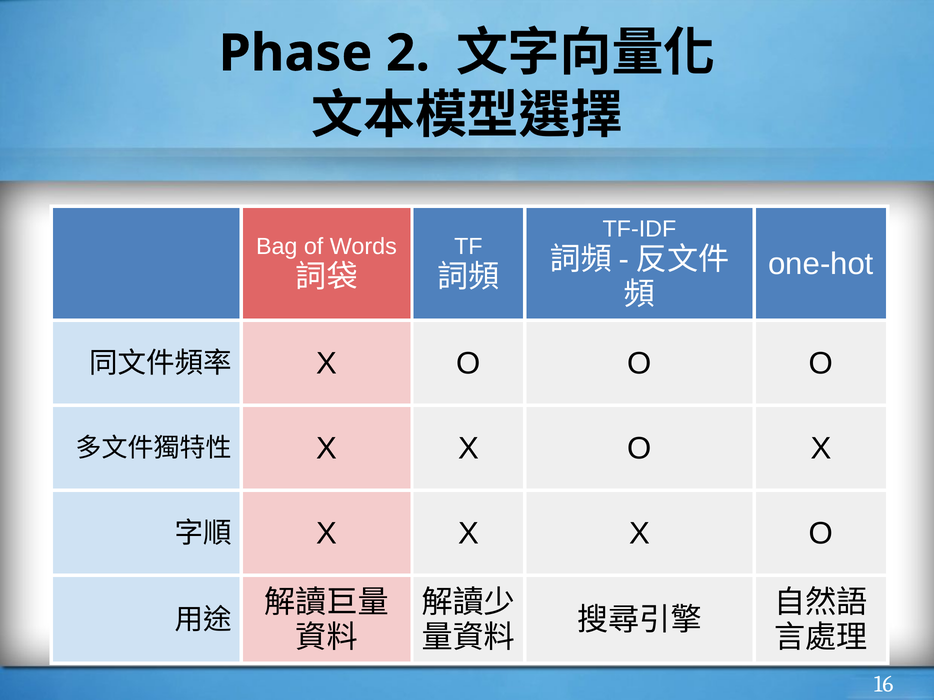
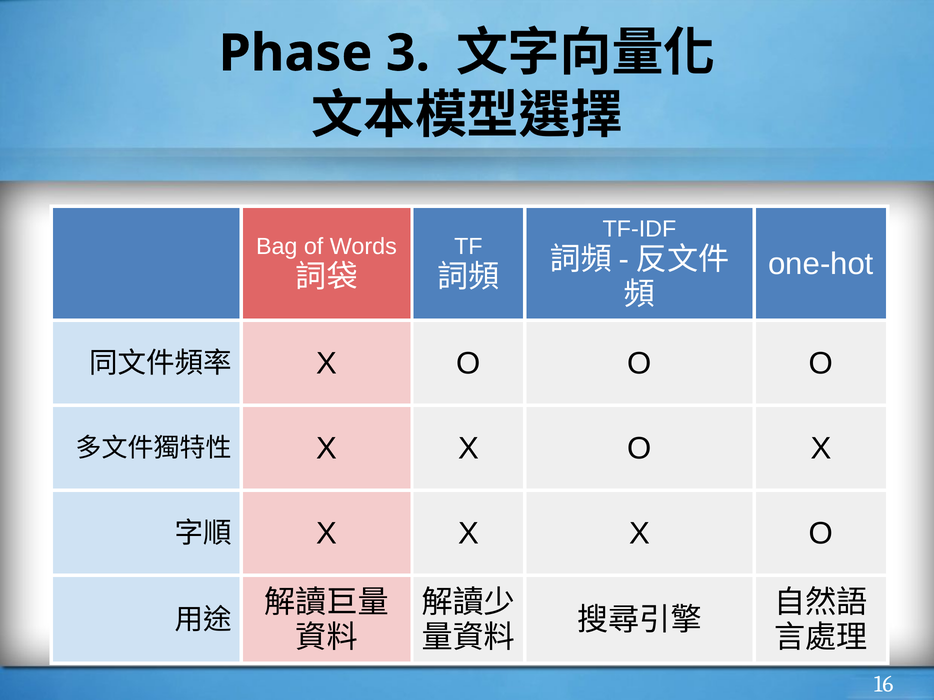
2: 2 -> 3 (408, 53)
